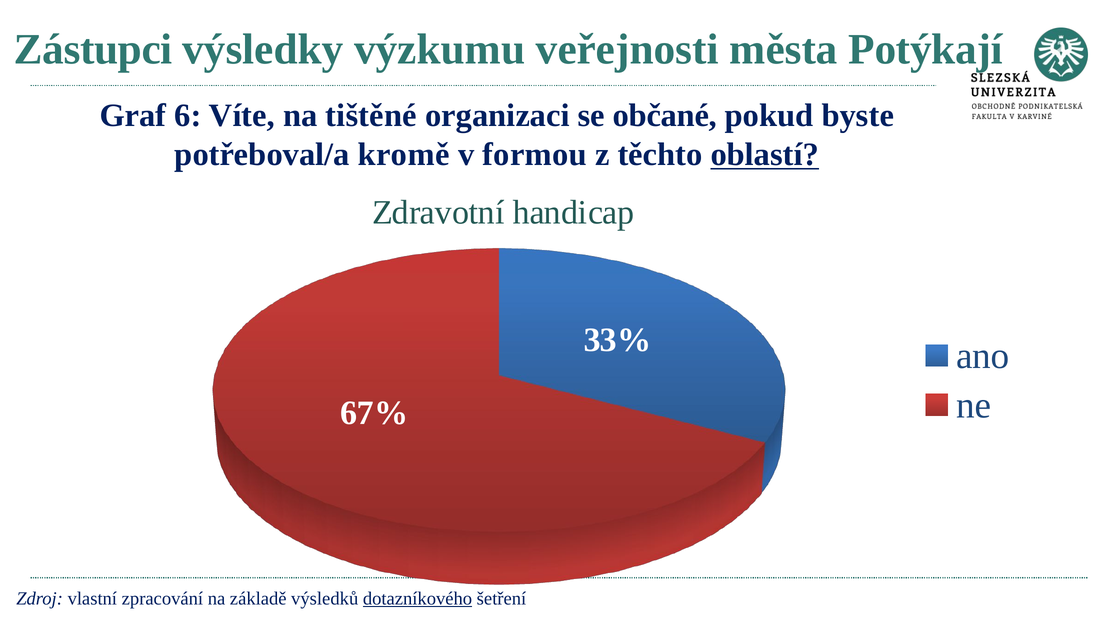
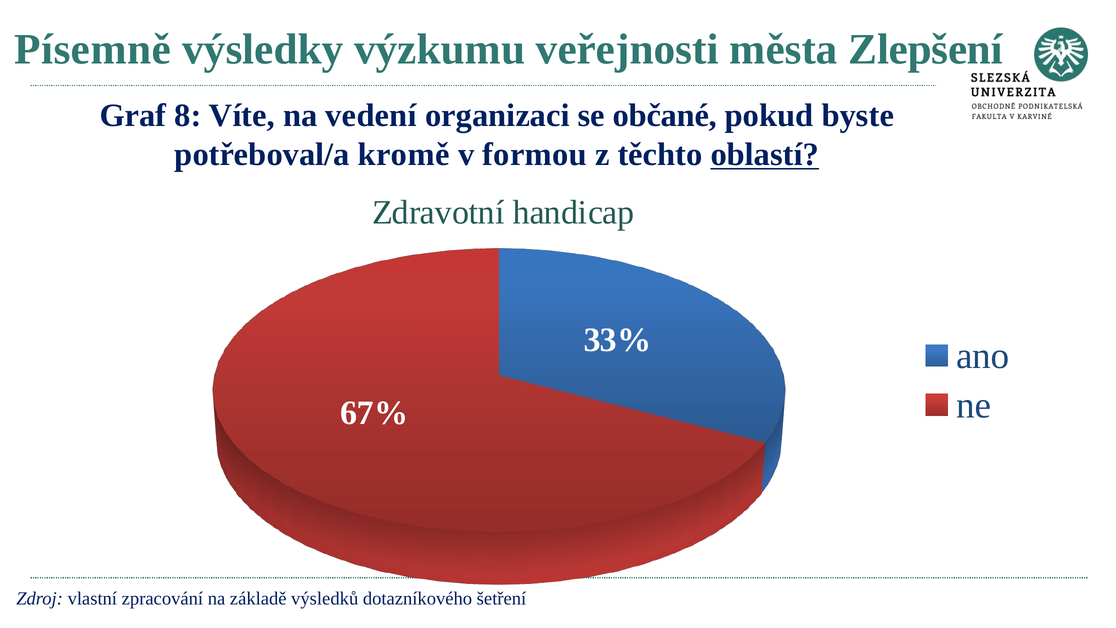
Zástupci: Zástupci -> Písemně (93, 50)
Potýkají: Potýkají -> Zlepšení (926, 50)
6: 6 -> 8 (188, 116)
tištěné: tištěné -> vedení (371, 116)
dotazníkového underline: present -> none (418, 598)
